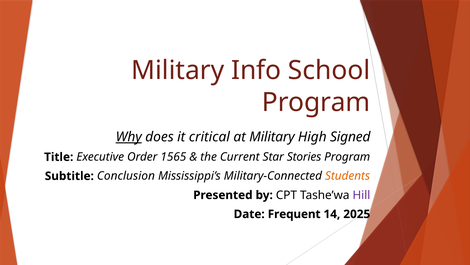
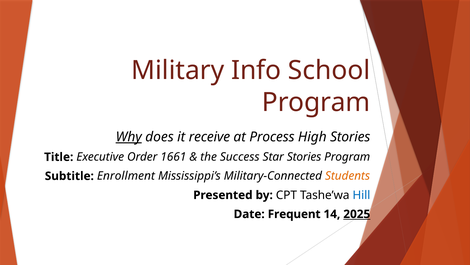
critical: critical -> receive (209, 137)
at Military: Military -> Process (272, 137)
High Signed: Signed -> Stories (350, 137)
1565: 1565 -> 1661 (173, 157)
Current: Current -> Success (240, 157)
Conclusion: Conclusion -> Enrollment (126, 176)
Hill colour: purple -> blue (361, 195)
2025 underline: none -> present (357, 214)
